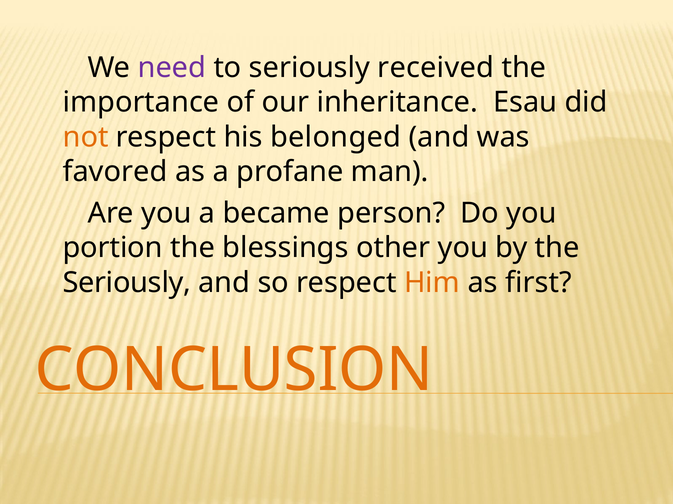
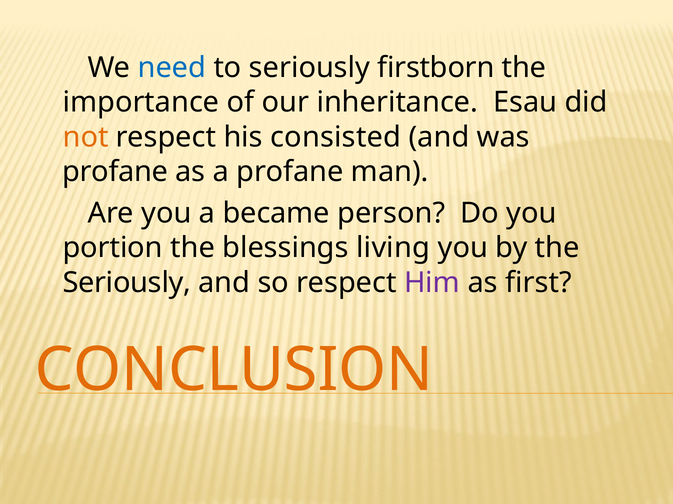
need colour: purple -> blue (172, 68)
received: received -> firstborn (436, 68)
belonged: belonged -> consisted (336, 137)
favored: favored -> profane (115, 172)
other: other -> living (393, 248)
Him colour: orange -> purple (432, 283)
